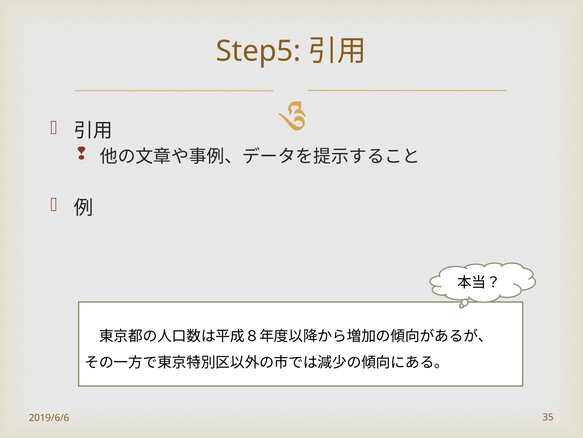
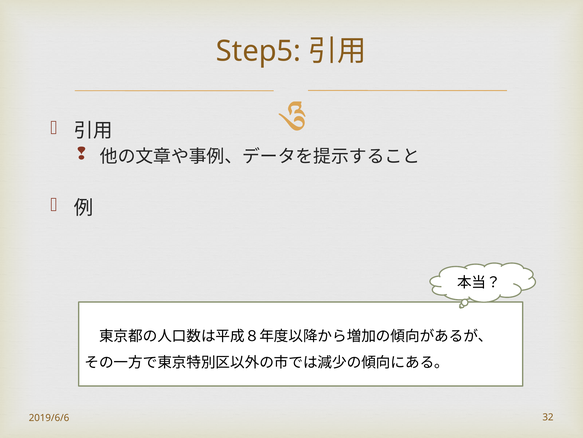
35: 35 -> 32 (548, 416)
